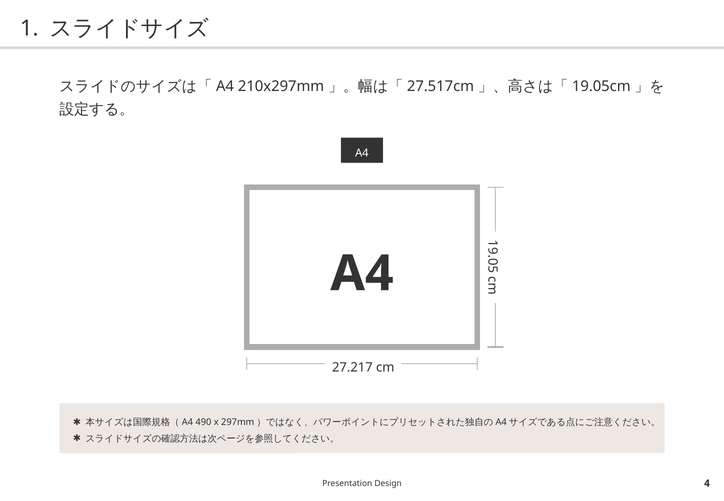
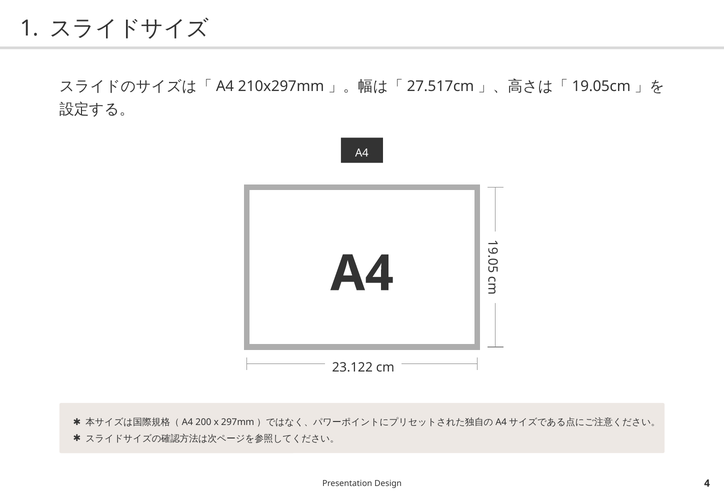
27.217: 27.217 -> 23.122 (352, 368)
490: 490 -> 200 (203, 423)
